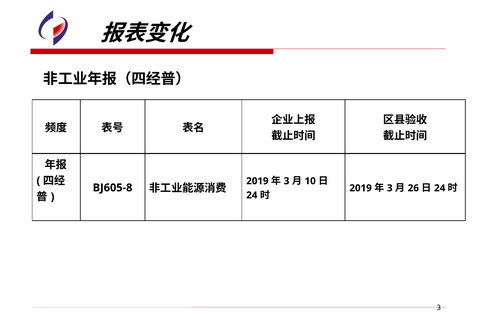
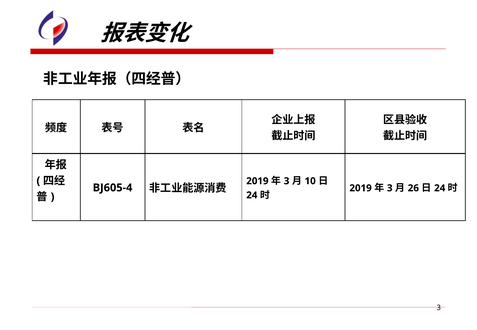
BJ605-8: BJ605-8 -> BJ605-4 (113, 188)
